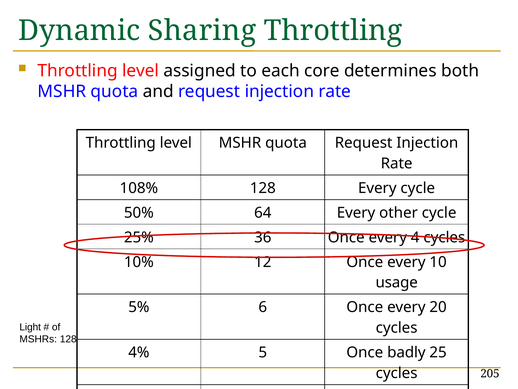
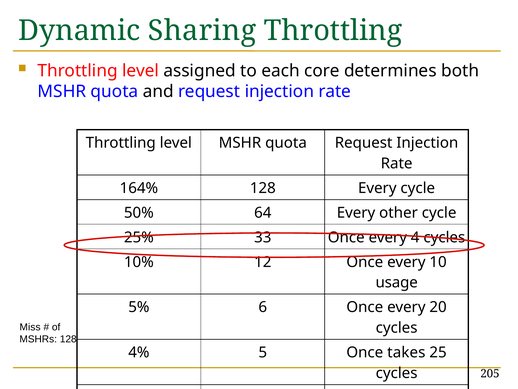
108%: 108% -> 164% (139, 188)
36: 36 -> 33 (263, 237)
Light: Light -> Miss (30, 327)
badly: badly -> takes (406, 352)
